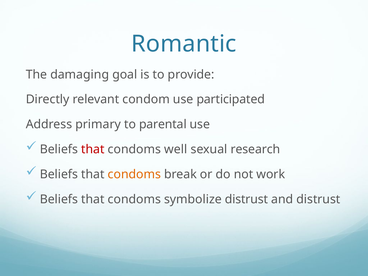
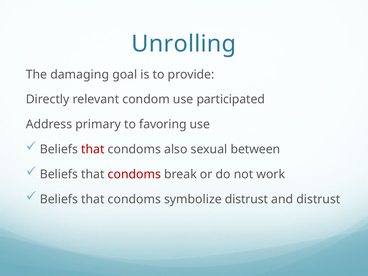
Romantic: Romantic -> Unrolling (184, 44)
parental: parental -> favoring (163, 124)
well: well -> also (176, 149)
research: research -> between (255, 149)
condoms colour: orange -> red (134, 174)
